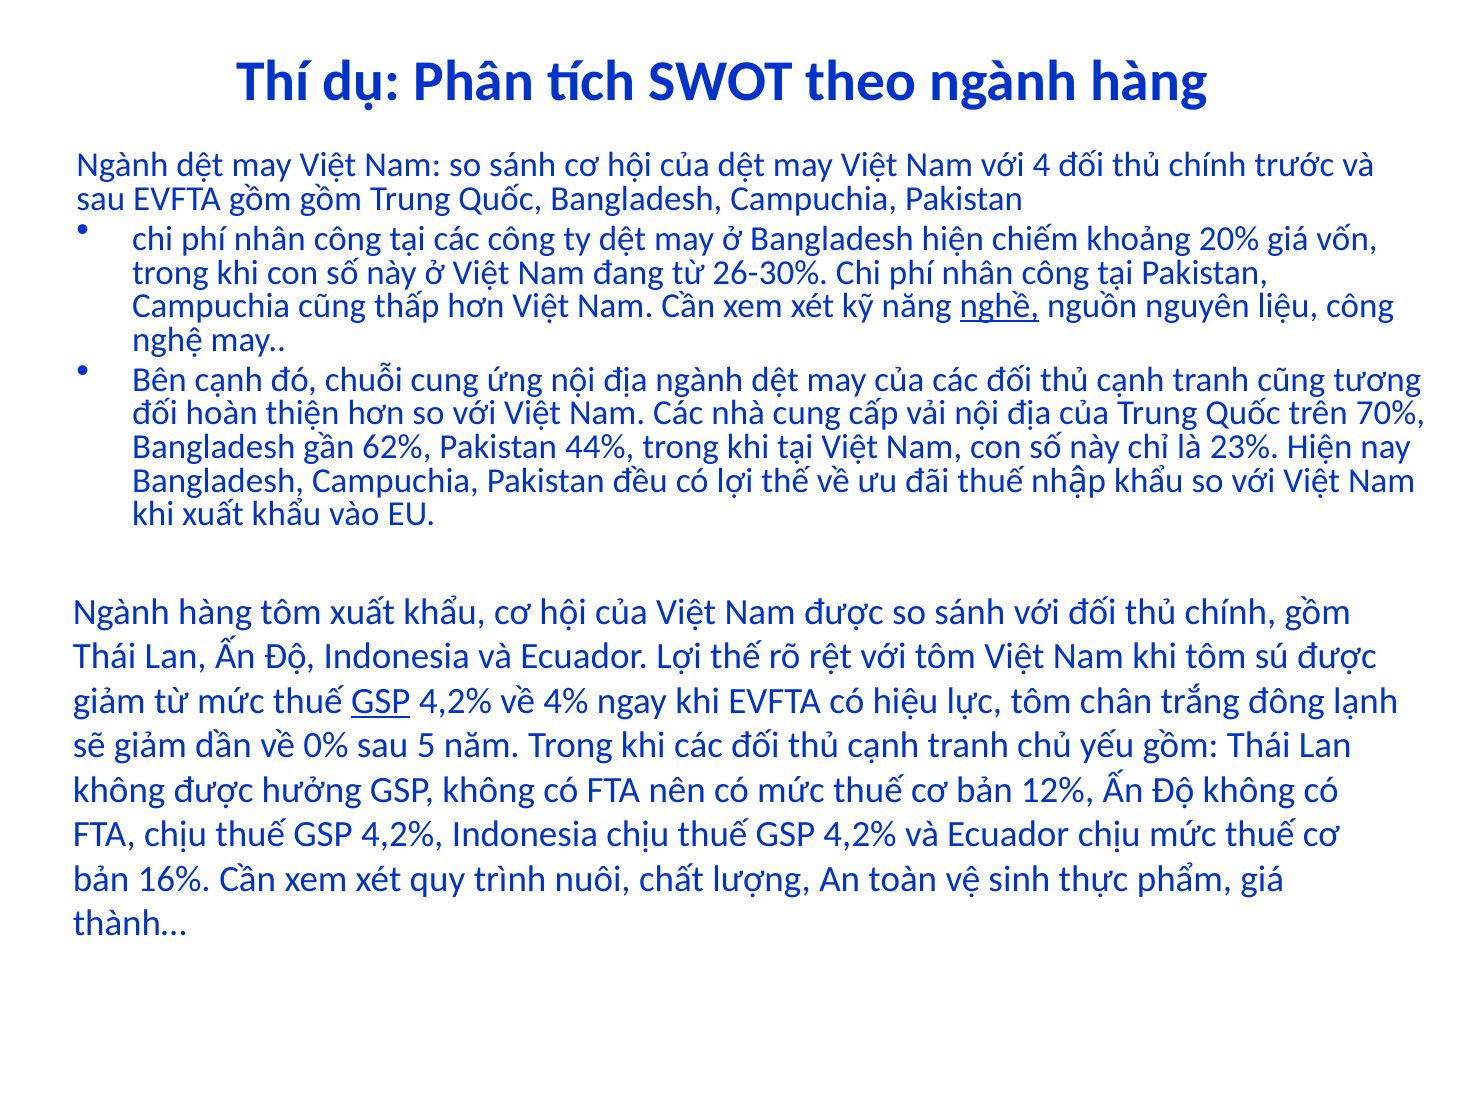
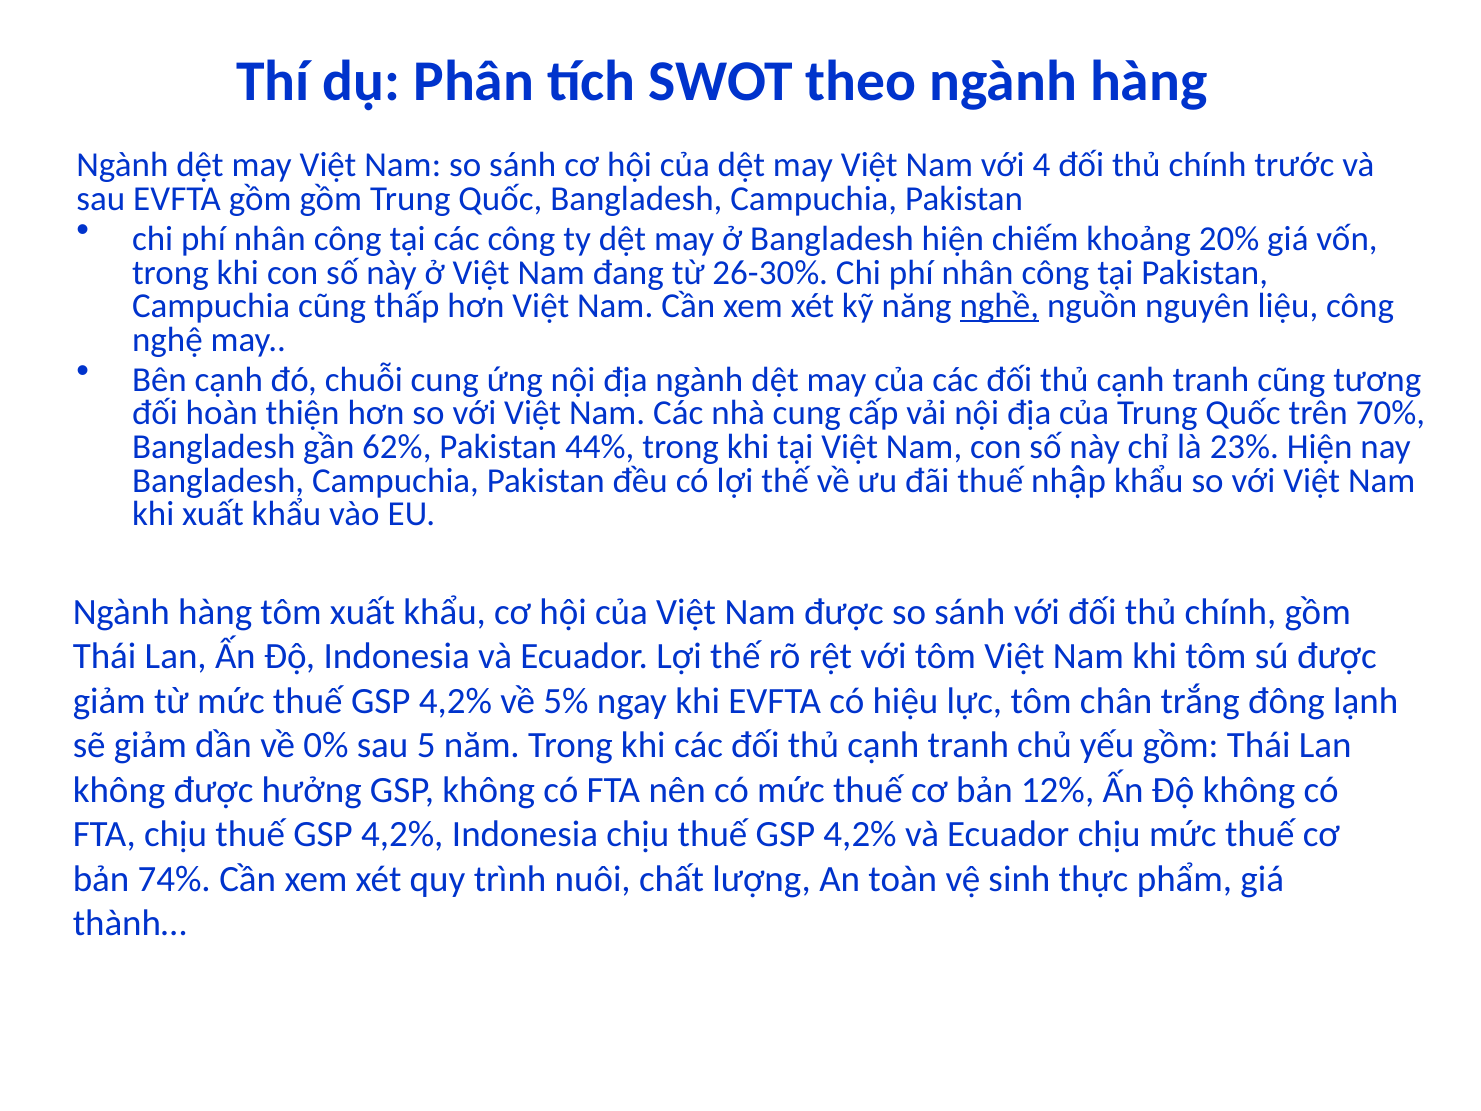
GSP underline: present -> none (381, 701)
4%: 4% -> 5% (566, 701)
16%: 16% -> 74% (174, 879)
